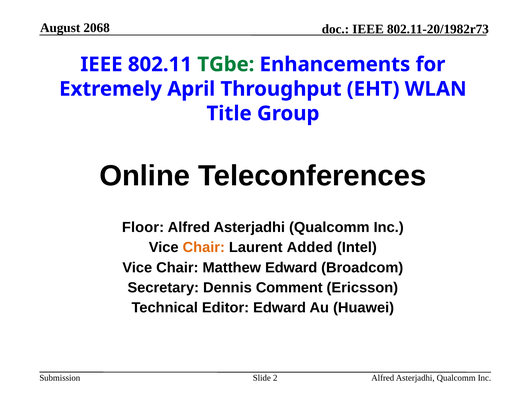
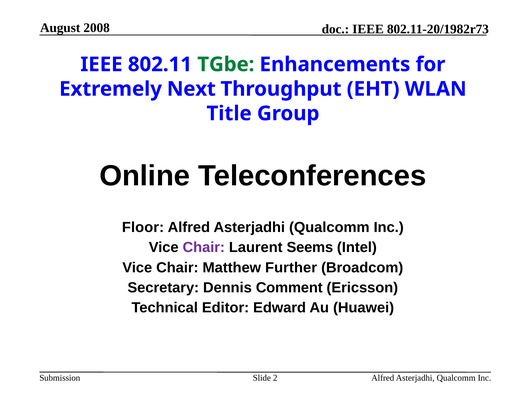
2068: 2068 -> 2008 (97, 28)
April: April -> Next (191, 89)
Chair colour: orange -> purple (204, 248)
Added: Added -> Seems (310, 248)
Matthew Edward: Edward -> Further (291, 268)
